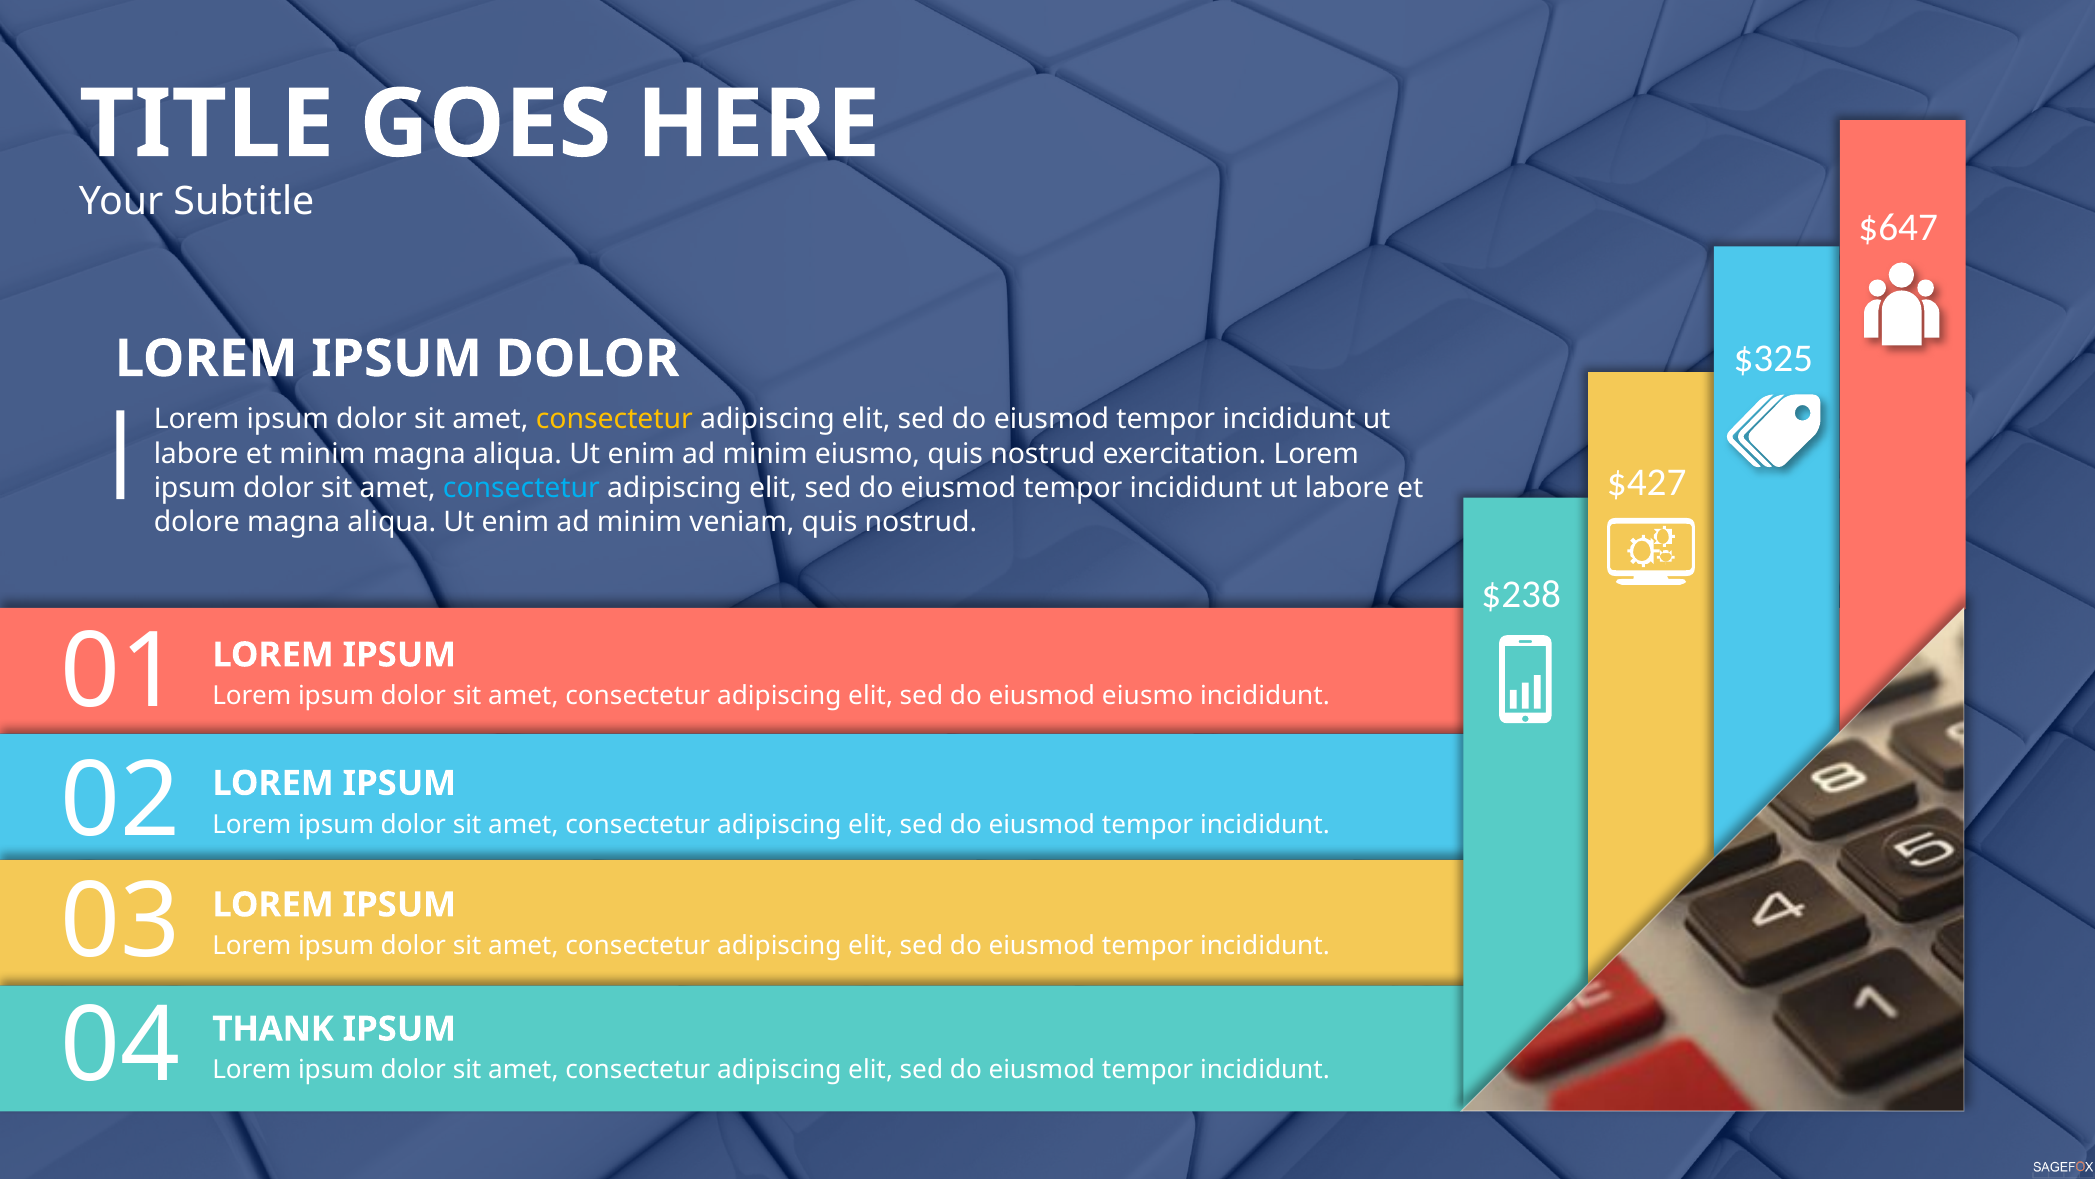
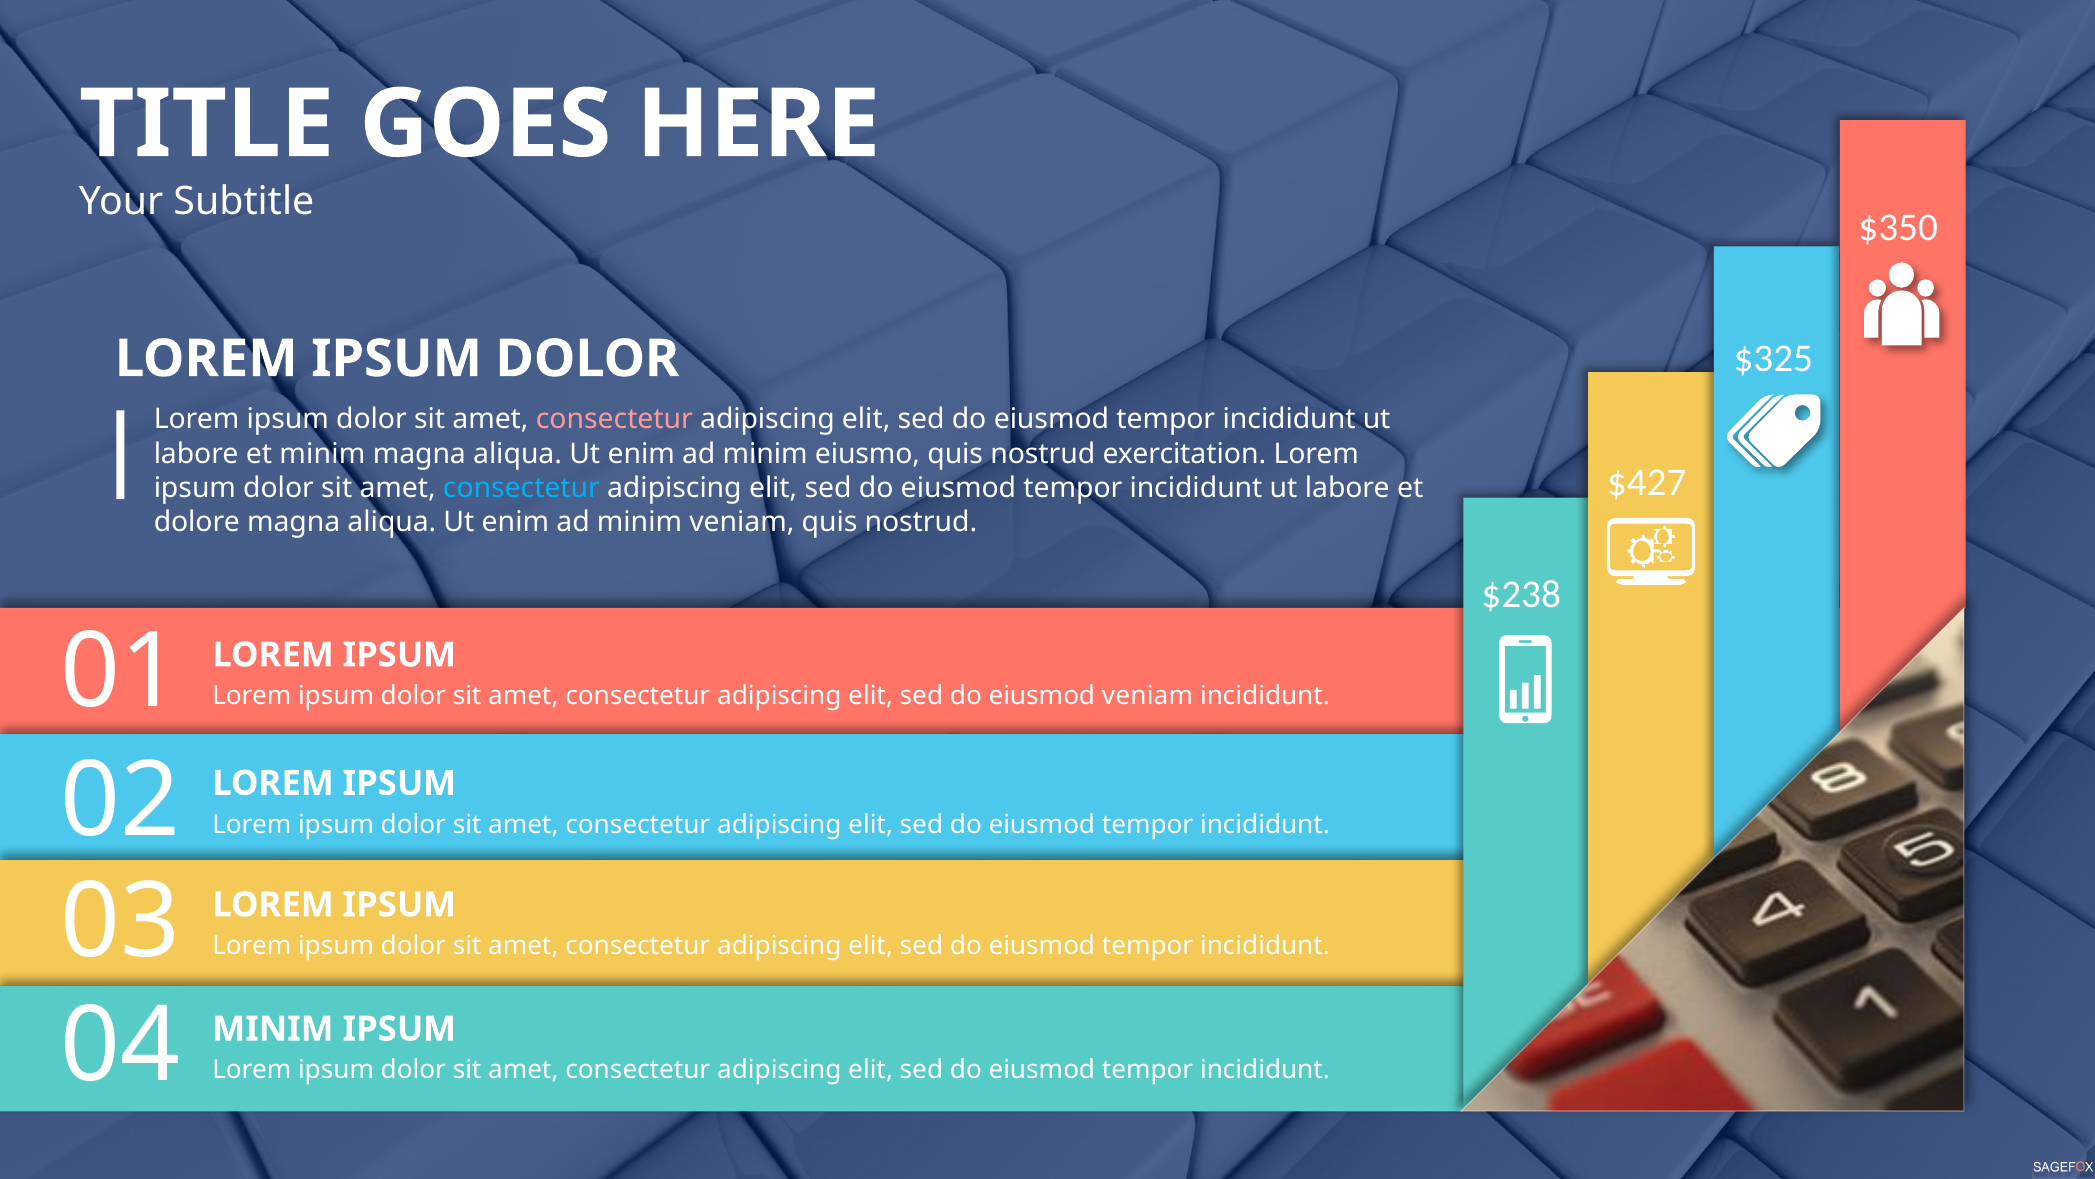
$647: $647 -> $350 (1898, 227)
consectetur colour: yellow -> pink (614, 419)
eiusmod eiusmo: eiusmo -> veniam (1148, 696)
04 THANK: THANK -> MINIM (273, 1029)
